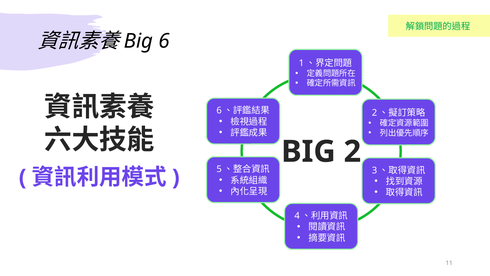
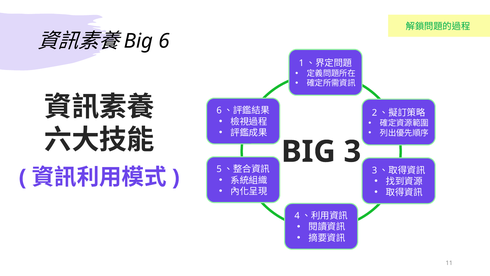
2: 2 -> 3 (352, 151)
